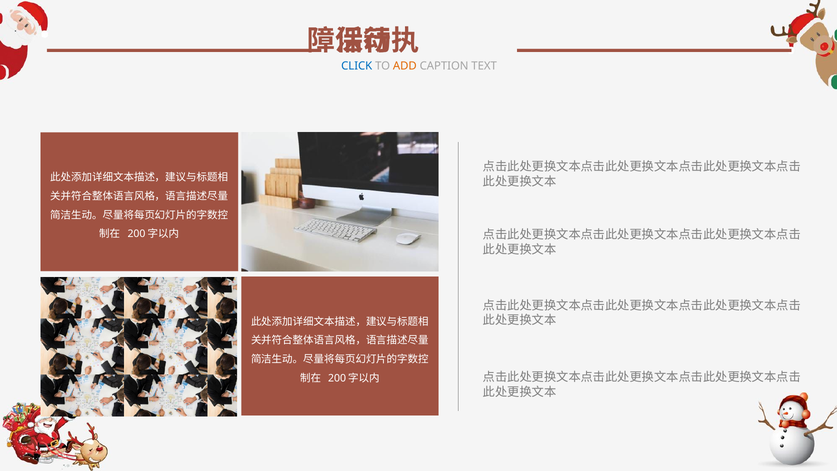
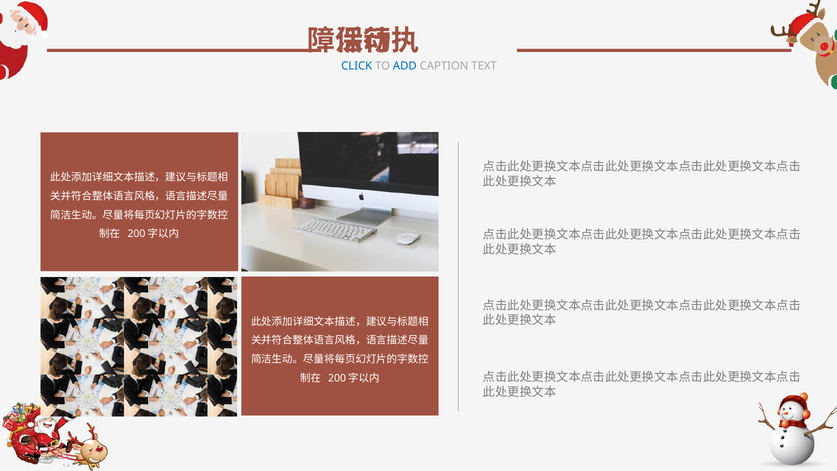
ADD colour: orange -> blue (405, 66)
